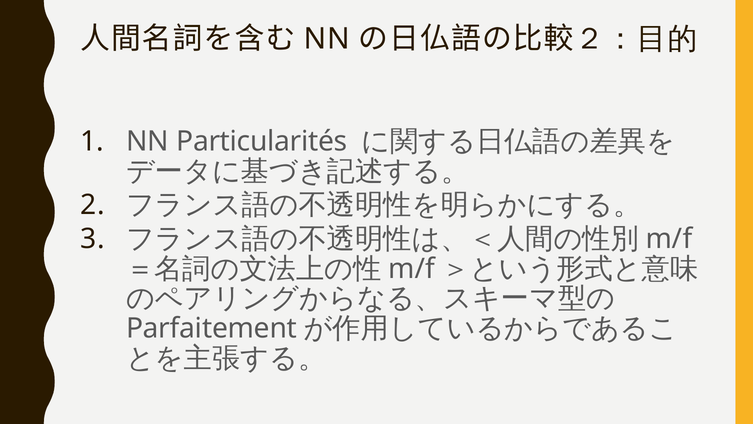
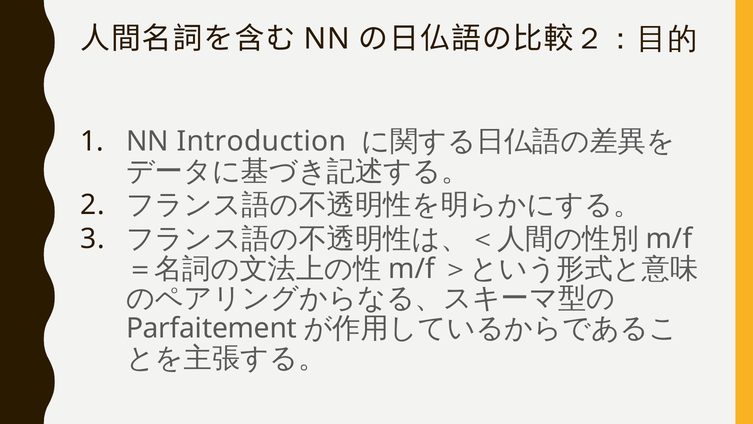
Particularités: Particularités -> Introduction (261, 141)
